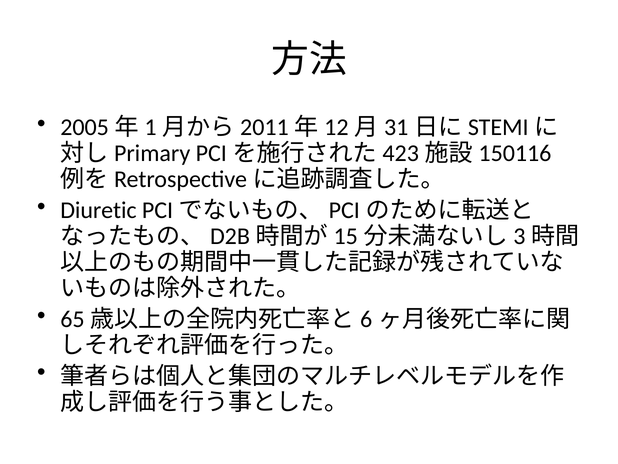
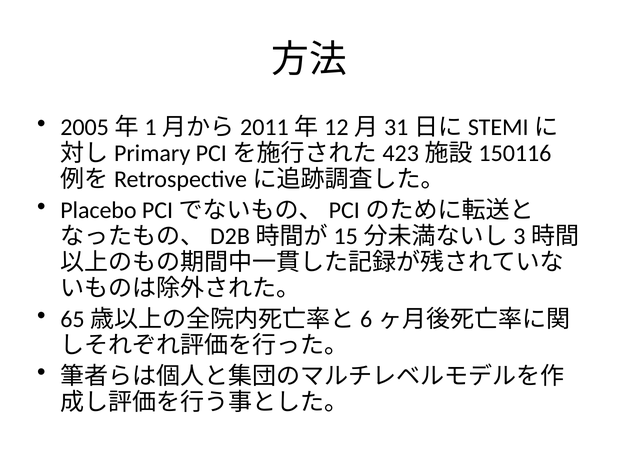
Diuretic: Diuretic -> Placebo (98, 210)
